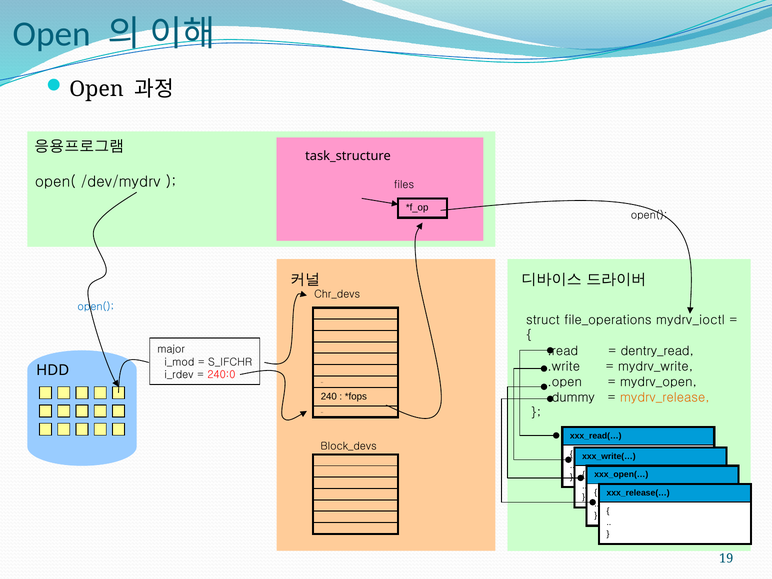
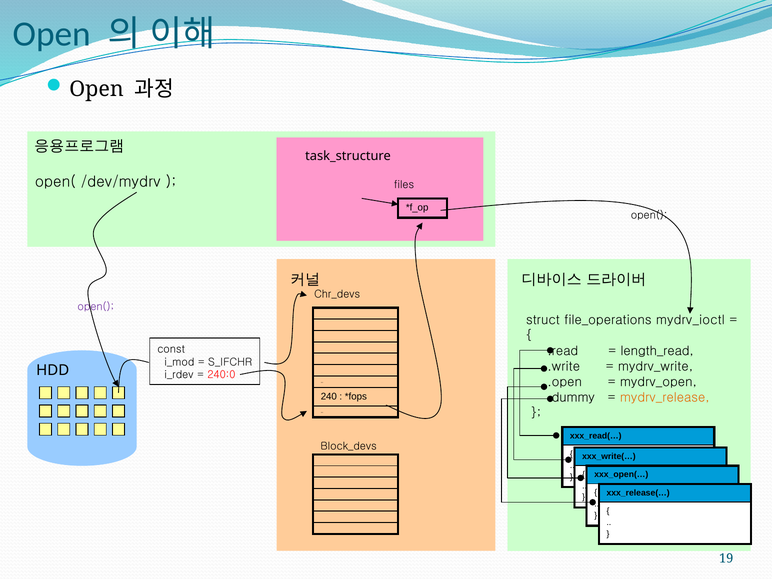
open( colour: blue -> purple (96, 306)
major: major -> const (171, 349)
dentry_read: dentry_read -> length_read (657, 351)
